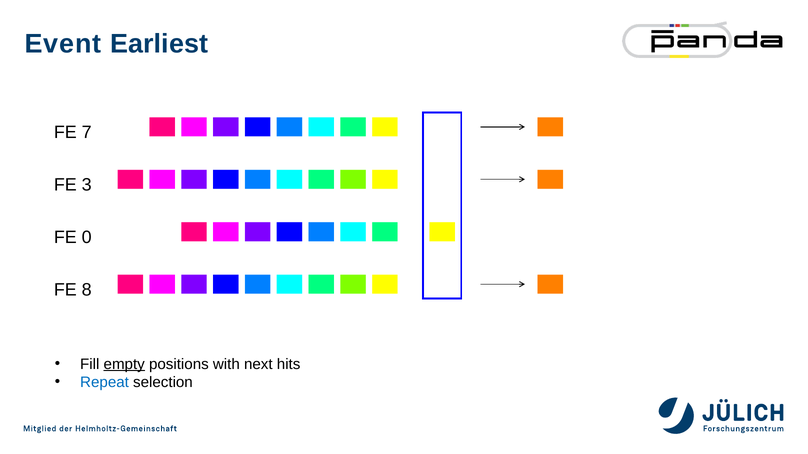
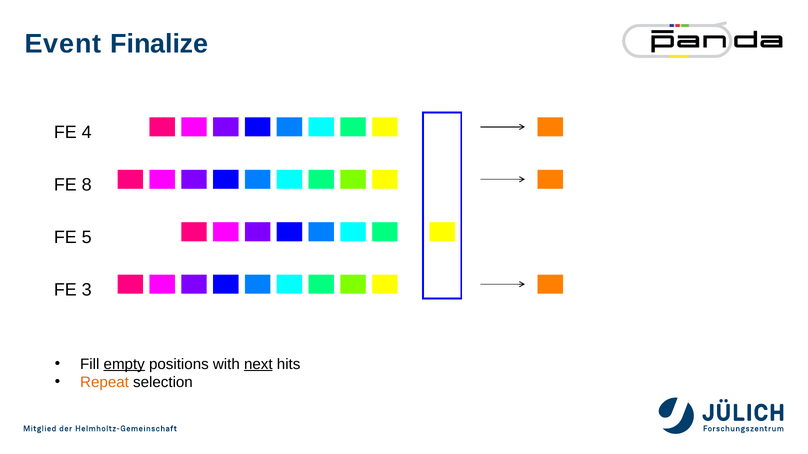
Earliest: Earliest -> Finalize (159, 44)
7: 7 -> 4 (87, 132)
3: 3 -> 8 (87, 185)
0: 0 -> 5 (87, 237)
8: 8 -> 3 (87, 290)
next underline: none -> present (258, 364)
Repeat colour: blue -> orange (105, 383)
